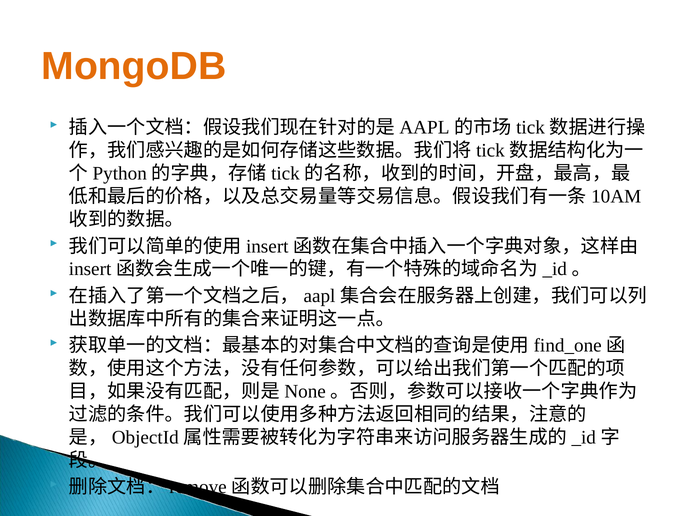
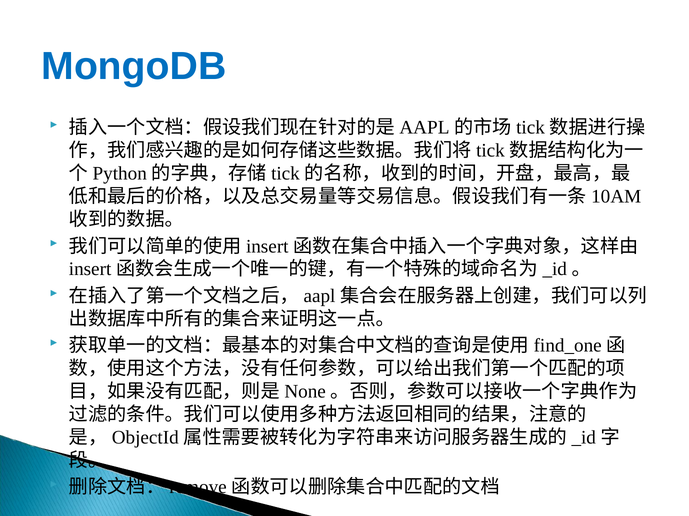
MongoDB colour: orange -> blue (134, 66)
